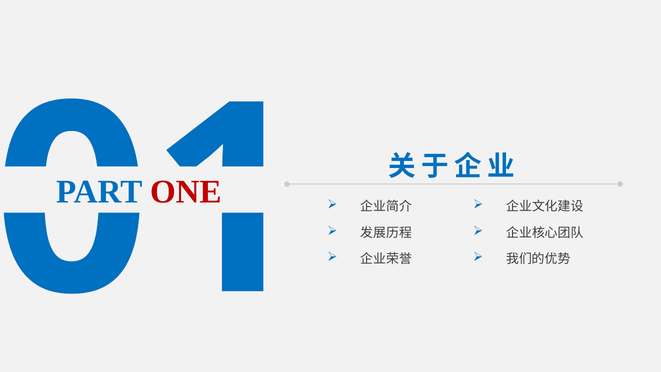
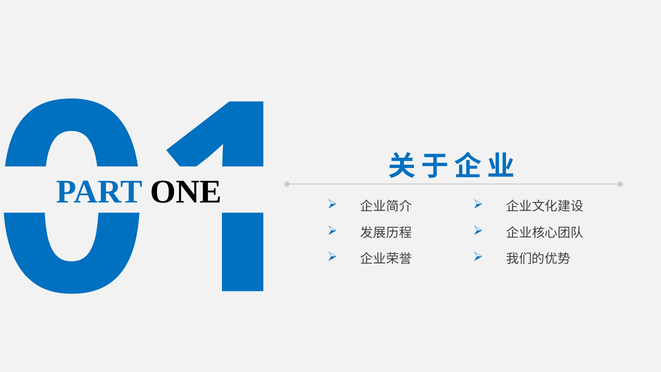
ONE colour: red -> black (186, 192)
